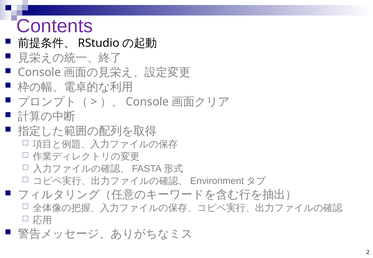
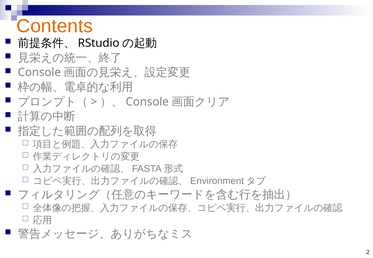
Contents colour: purple -> orange (55, 26)
